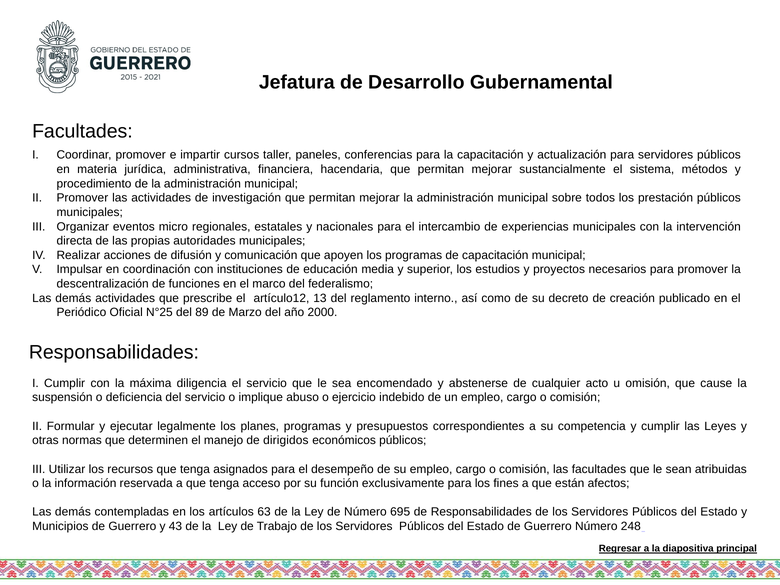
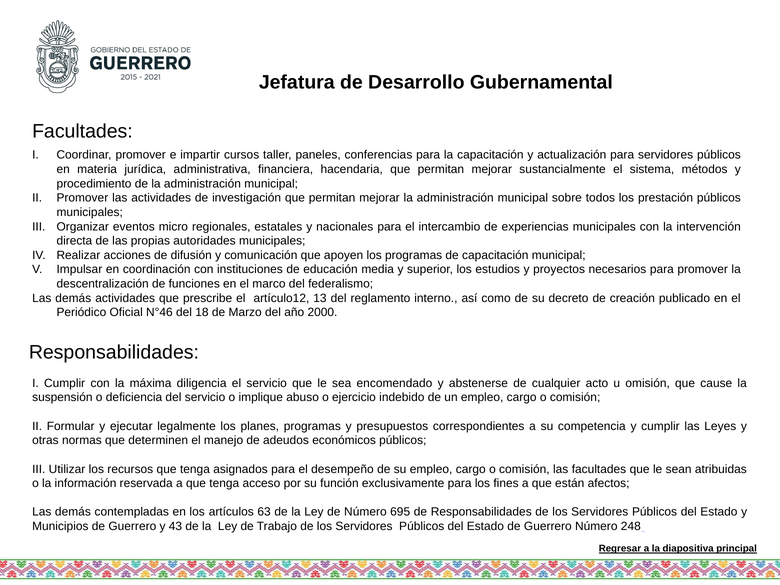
N°25: N°25 -> N°46 (159, 312)
89: 89 -> 18 (202, 312)
dirigidos: dirigidos -> adeudos (286, 440)
